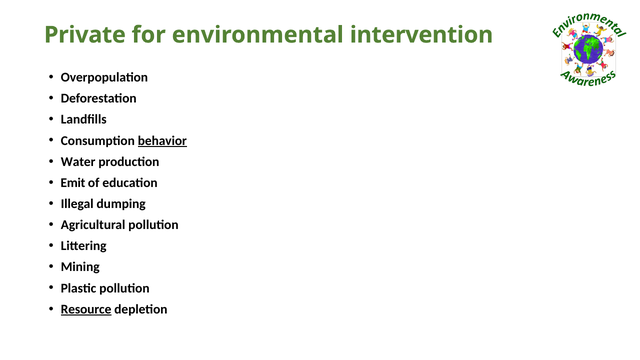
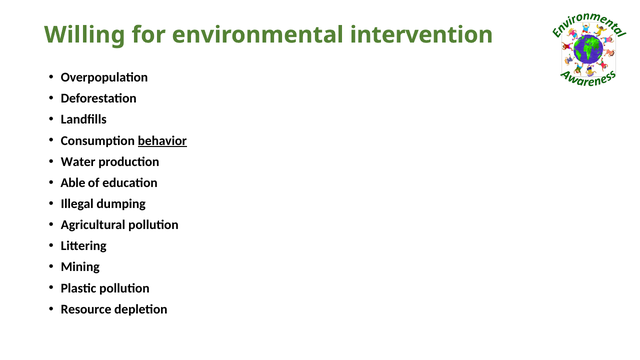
Private: Private -> Willing (85, 35)
Emit: Emit -> Able (73, 183)
Resource underline: present -> none (86, 309)
